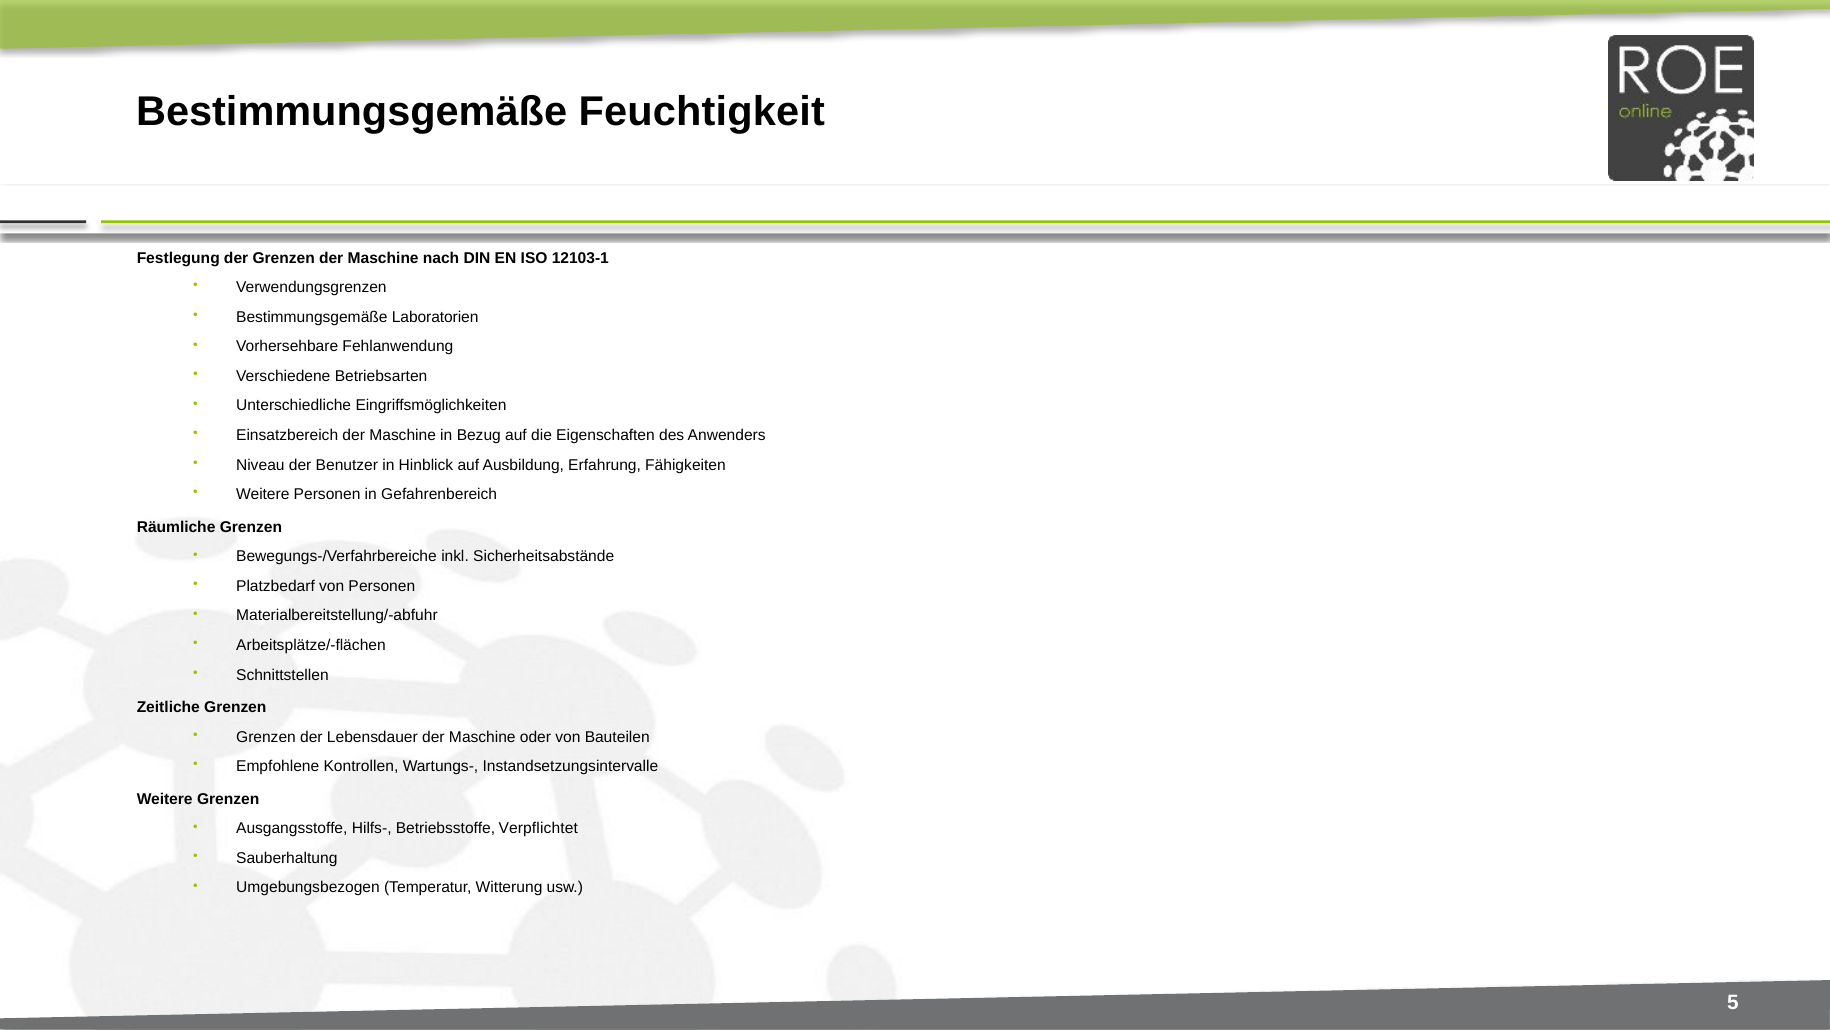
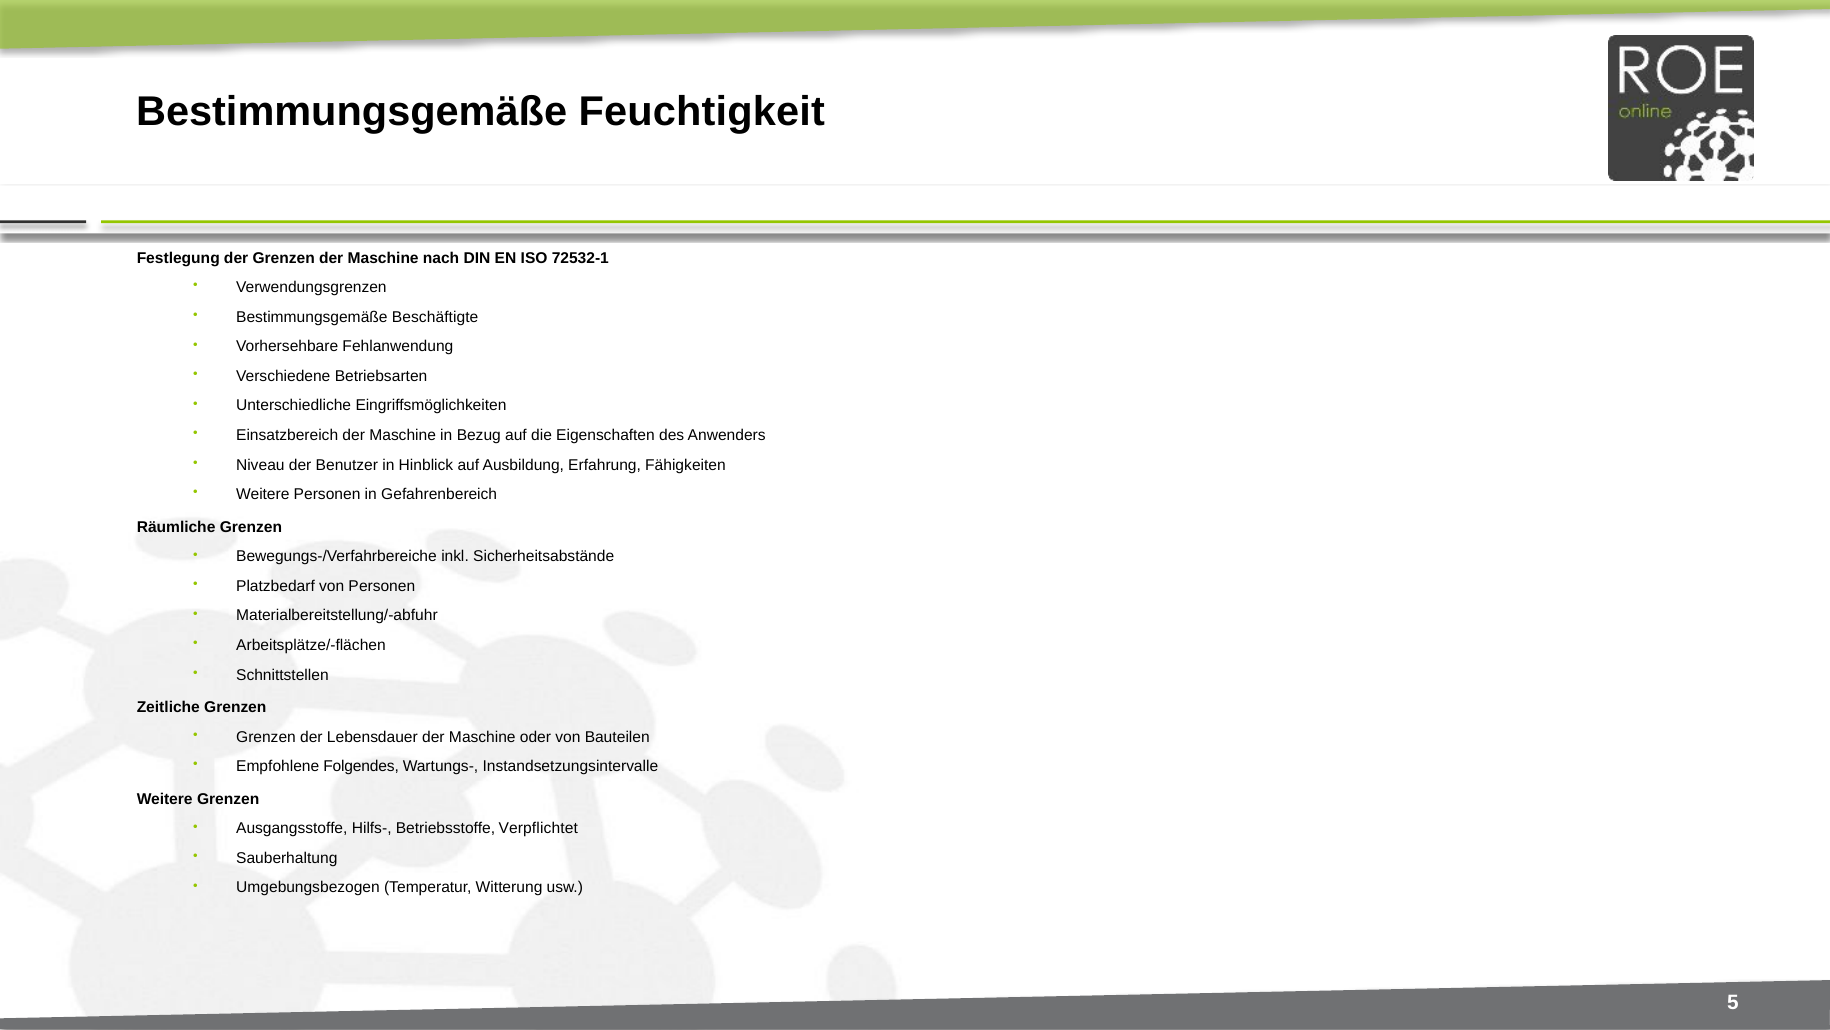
12103-1: 12103-1 -> 72532-1 (580, 258)
Laboratorien: Laboratorien -> Beschäftigte (435, 317)
Kontrollen: Kontrollen -> Folgendes (361, 766)
